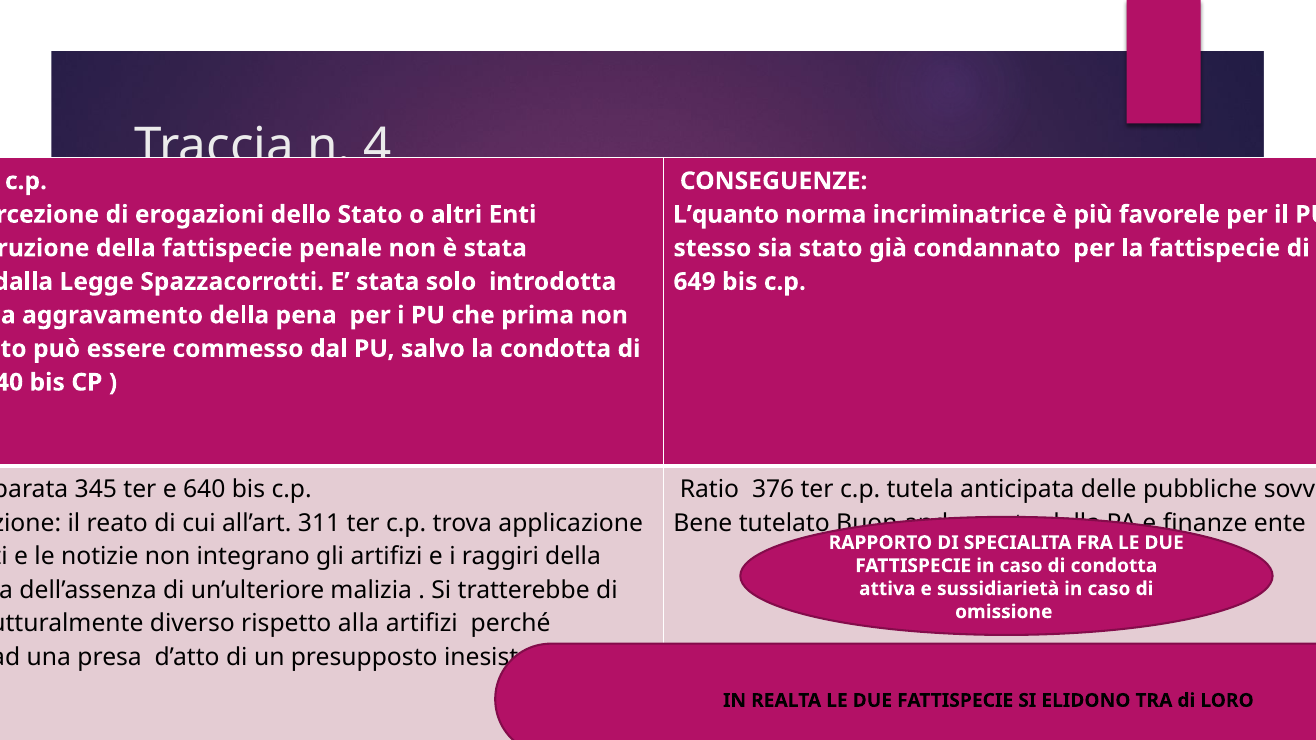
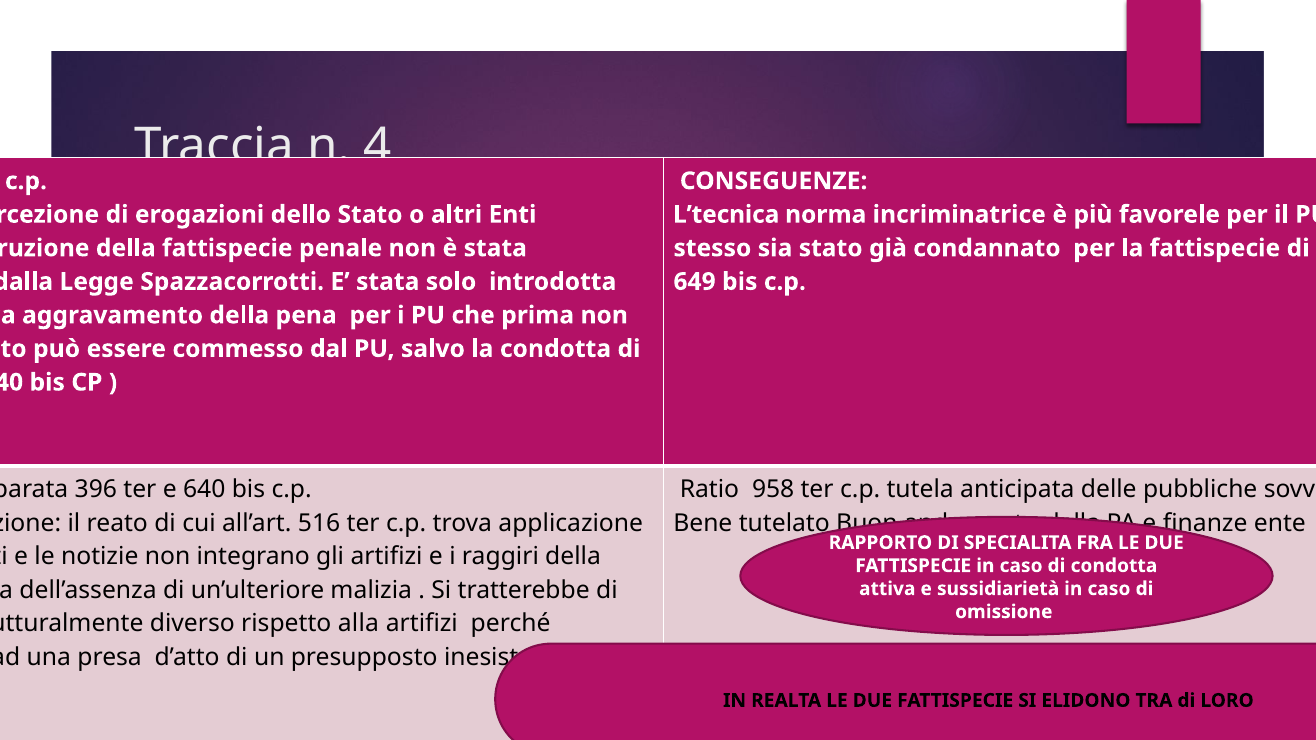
L’quanto: L’quanto -> L’tecnica (726, 215)
345: 345 -> 396 (96, 489)
376: 376 -> 958 (773, 489)
311: 311 -> 516 (319, 523)
